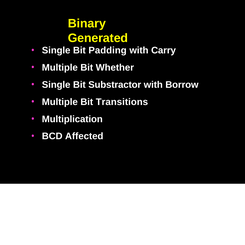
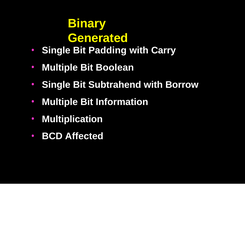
Whether: Whether -> Boolean (115, 68)
Substractor: Substractor -> Subtrahend (115, 85)
Transitions: Transitions -> Information (122, 102)
